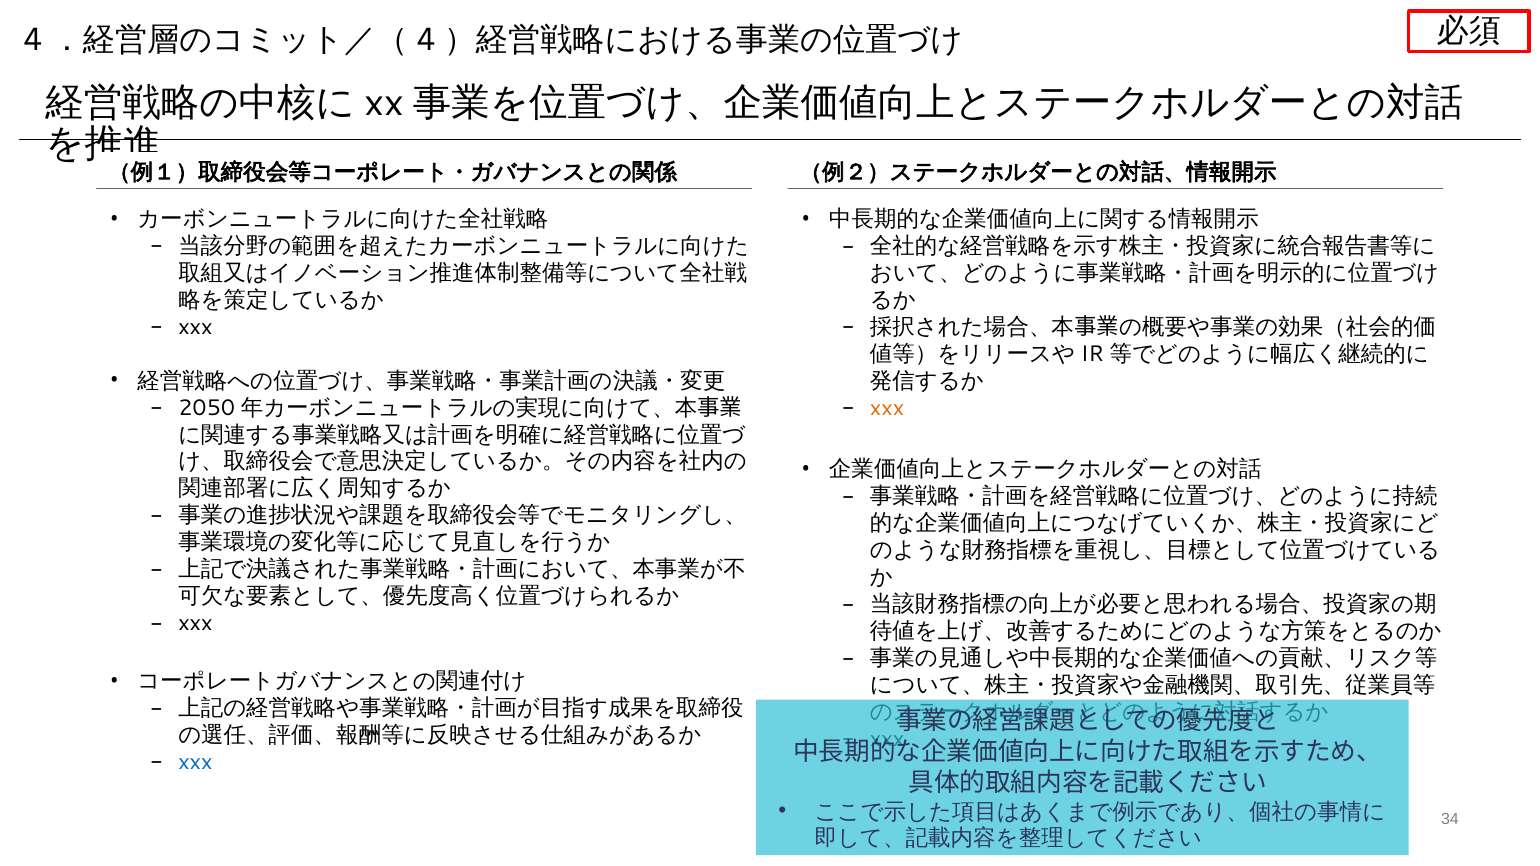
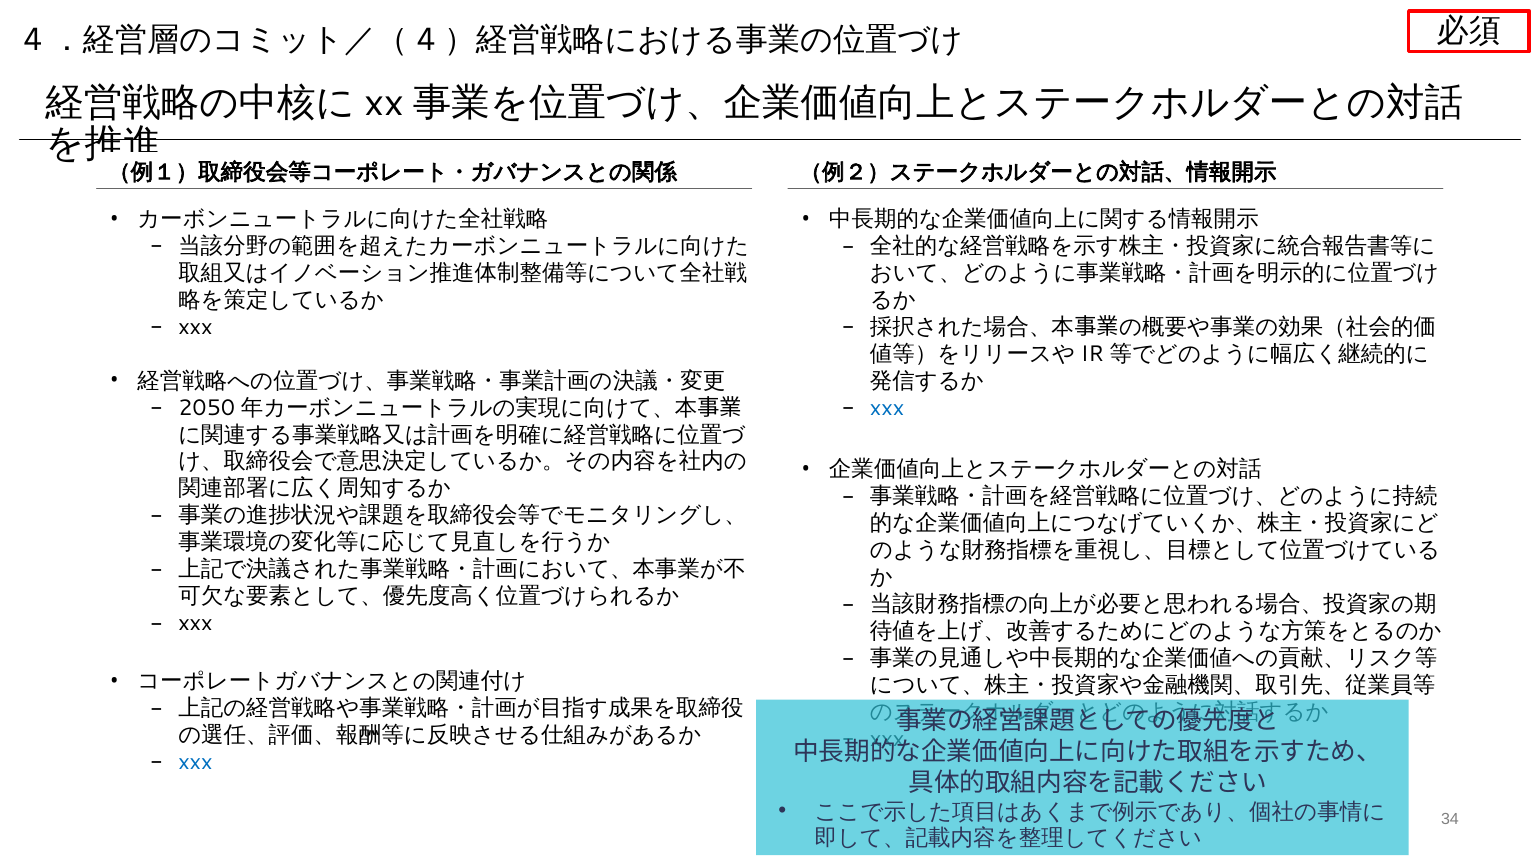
xxx colour: orange -> blue (887, 408)
